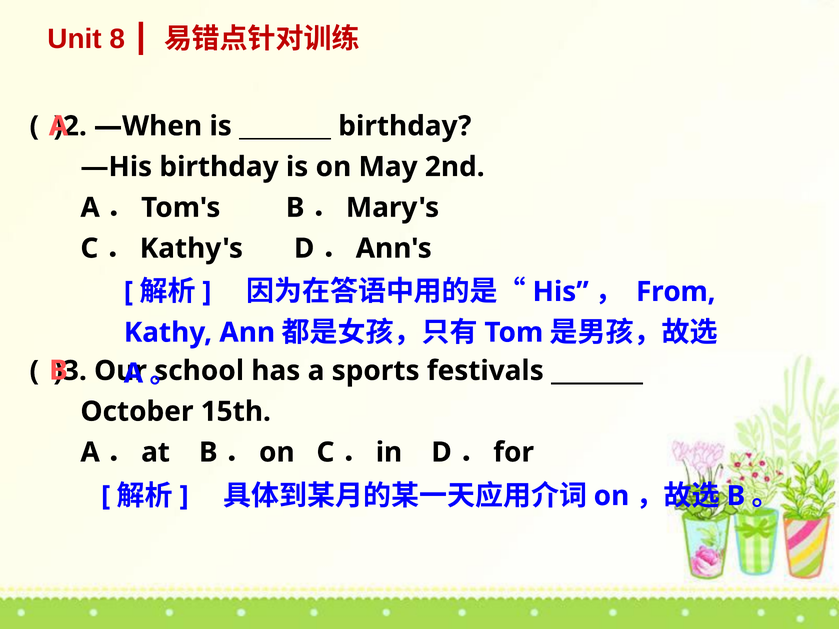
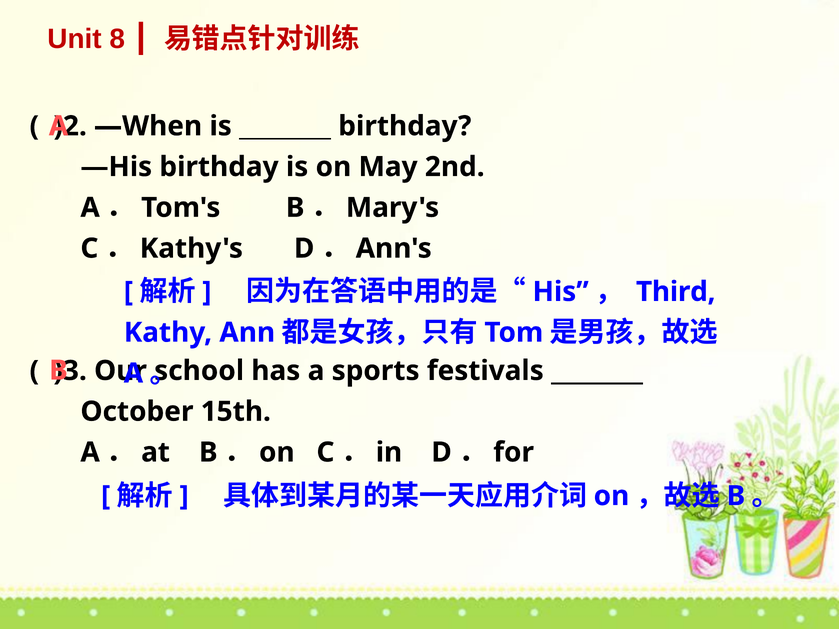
From: From -> Third (676, 292)
